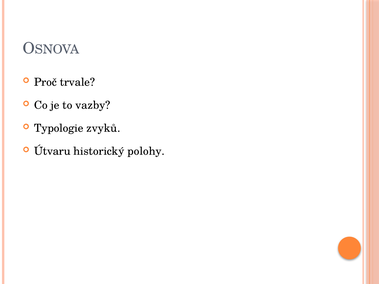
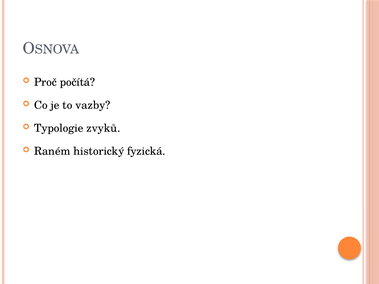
trvale: trvale -> počítá (77, 82)
Útvaru: Útvaru -> Raném (52, 151)
polohy: polohy -> fyzická (146, 151)
